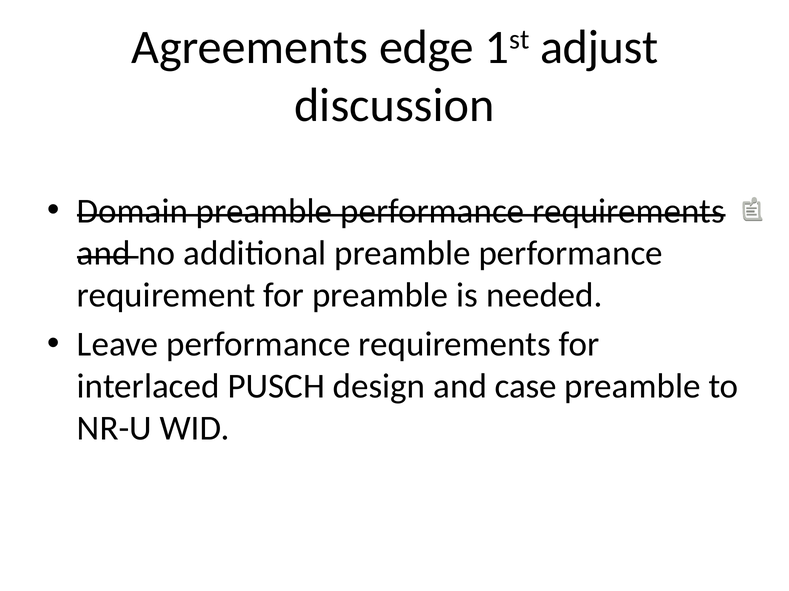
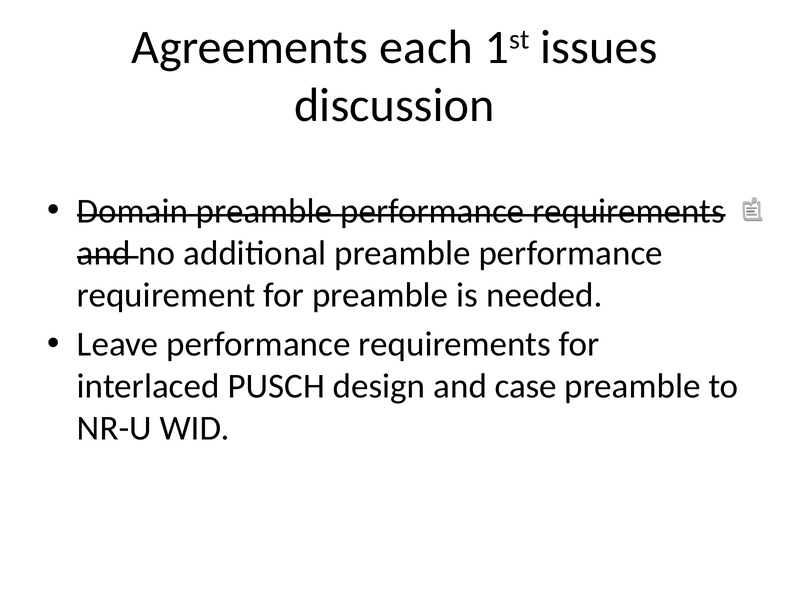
edge: edge -> each (426, 47)
adjust: adjust -> issues (599, 47)
